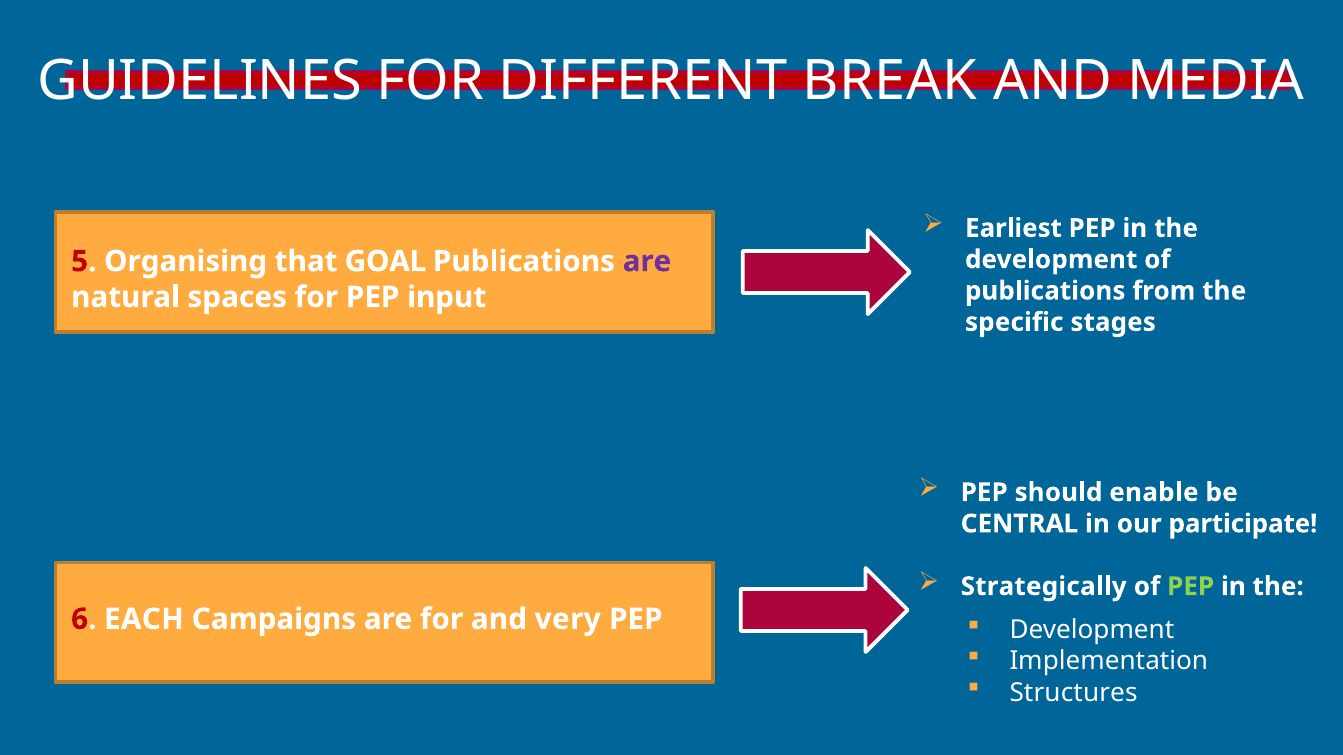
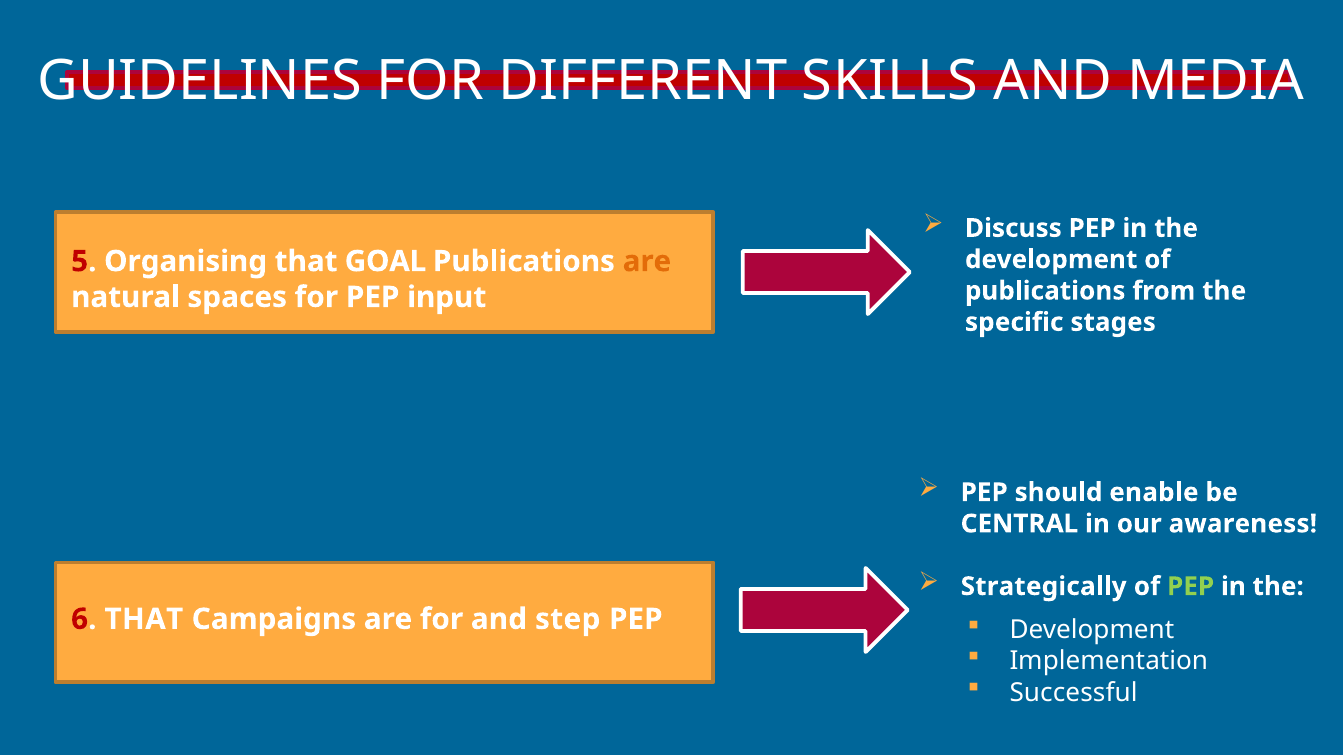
BREAK: BREAK -> SKILLS (890, 81)
Earliest: Earliest -> Discuss (1013, 228)
are colour: purple -> orange (647, 262)
participate: participate -> awareness (1243, 524)
6 EACH: EACH -> THAT (144, 620)
very: very -> step (568, 620)
Structures: Structures -> Successful (1074, 693)
